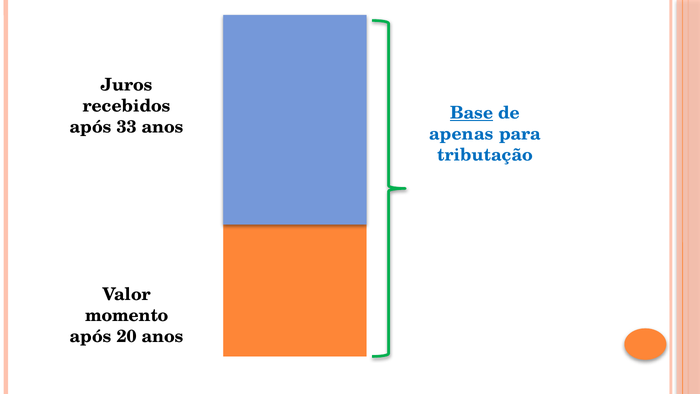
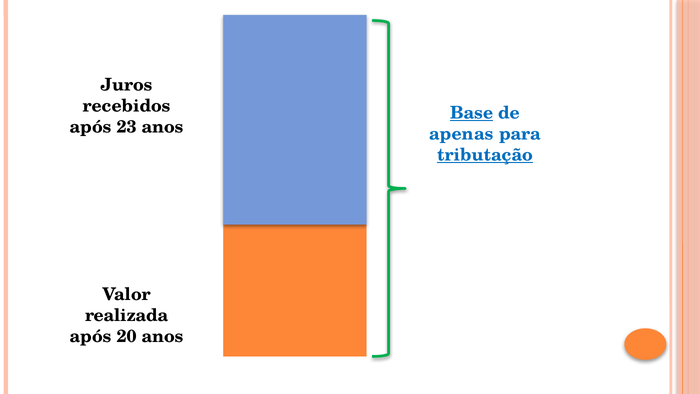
33: 33 -> 23 (127, 127)
tributação underline: none -> present (485, 155)
momento: momento -> realizada (127, 315)
